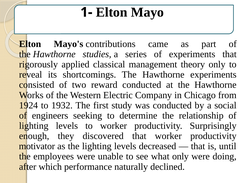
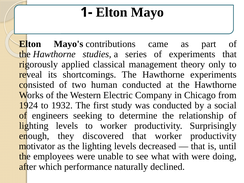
reward: reward -> human (104, 85)
what only: only -> with (180, 156)
